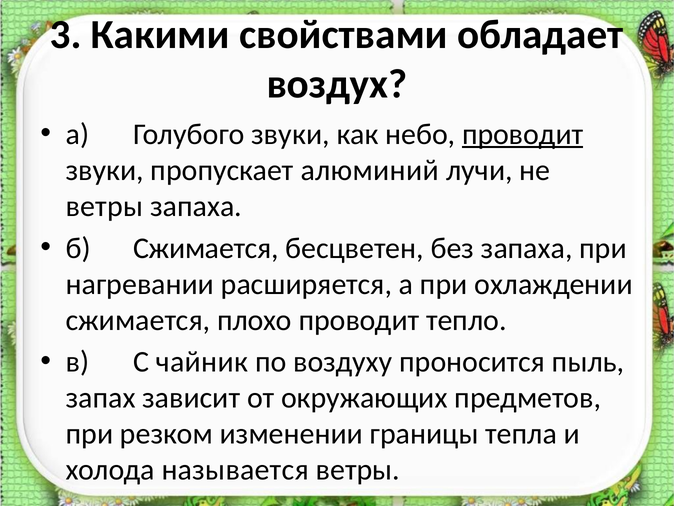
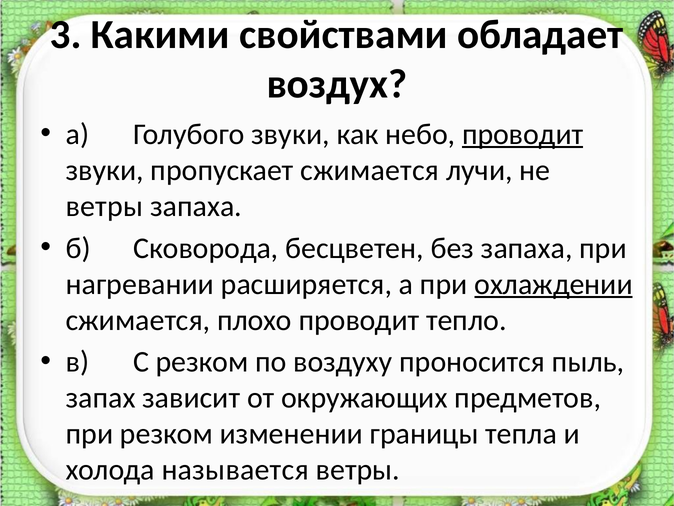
пропускает алюминий: алюминий -> сжимается (370, 170)
б Сжимается: Сжимается -> Сковорода (206, 248)
охлаждении underline: none -> present (554, 284)
С чайник: чайник -> резком (202, 362)
